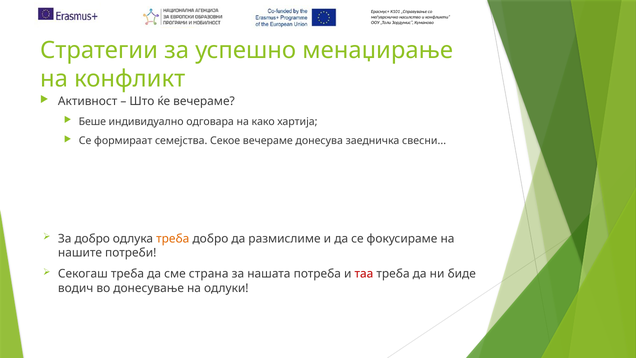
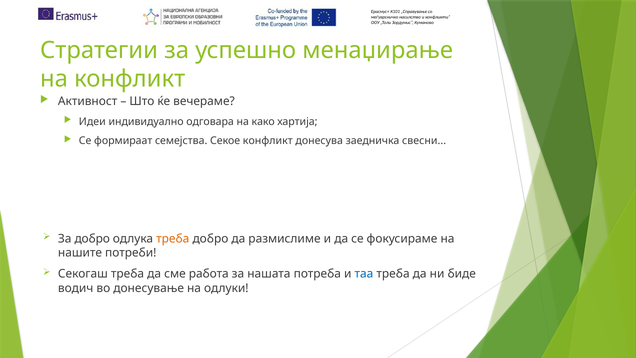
Беше: Беше -> Идеи (92, 121)
Секое вечераме: вечераме -> конфликт (268, 141)
страна: страна -> работа (209, 274)
таа colour: red -> blue (364, 274)
